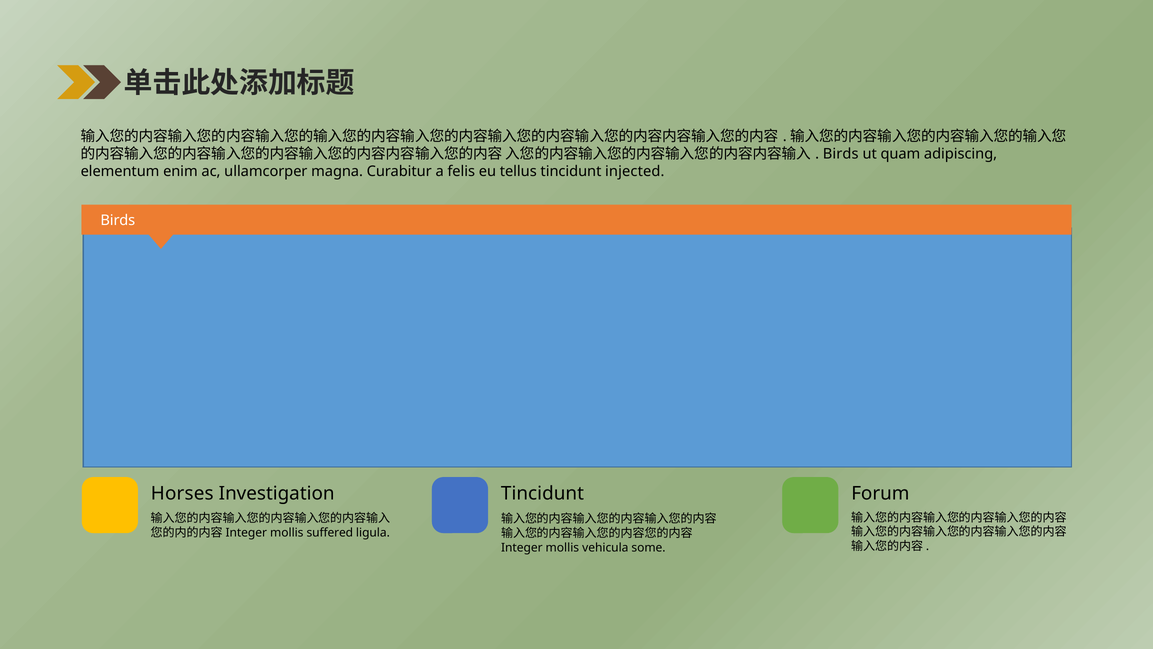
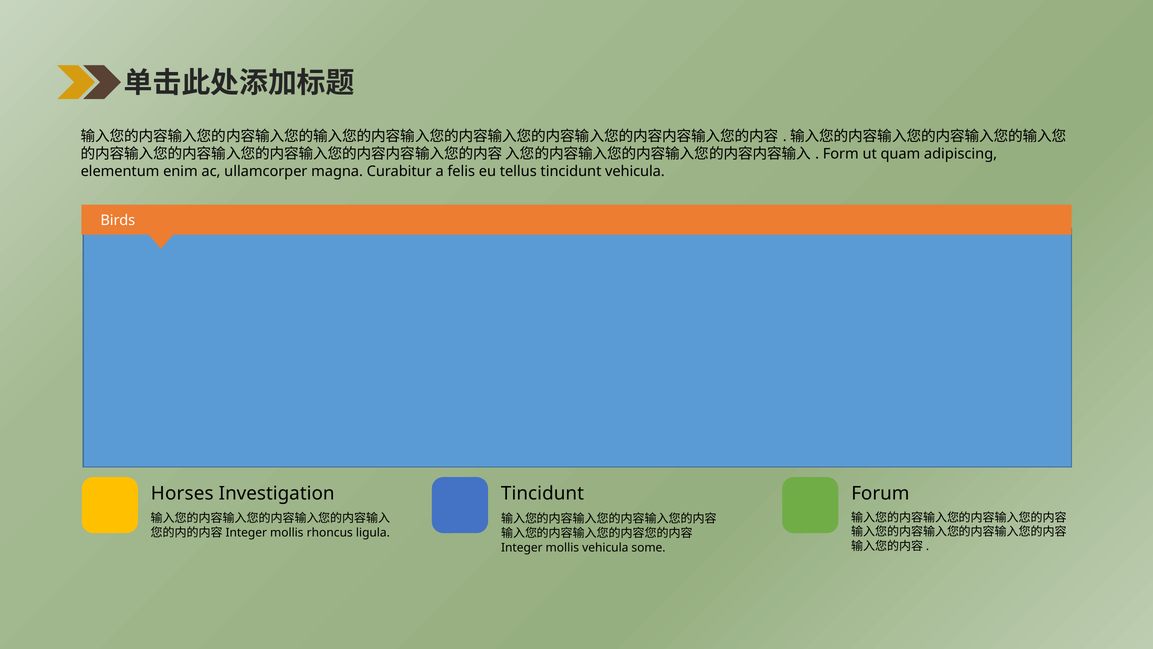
Birds: Birds -> Form (841, 154)
tincidunt injected: injected -> vehicula (635, 171)
suffered: suffered -> rhoncus (330, 533)
